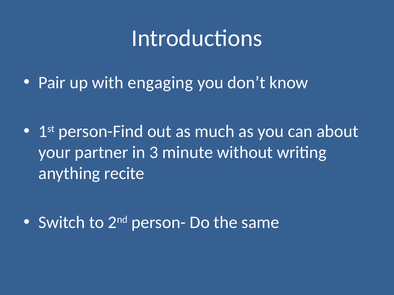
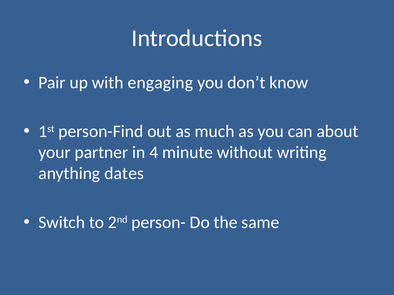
3: 3 -> 4 (154, 153)
recite: recite -> dates (124, 174)
